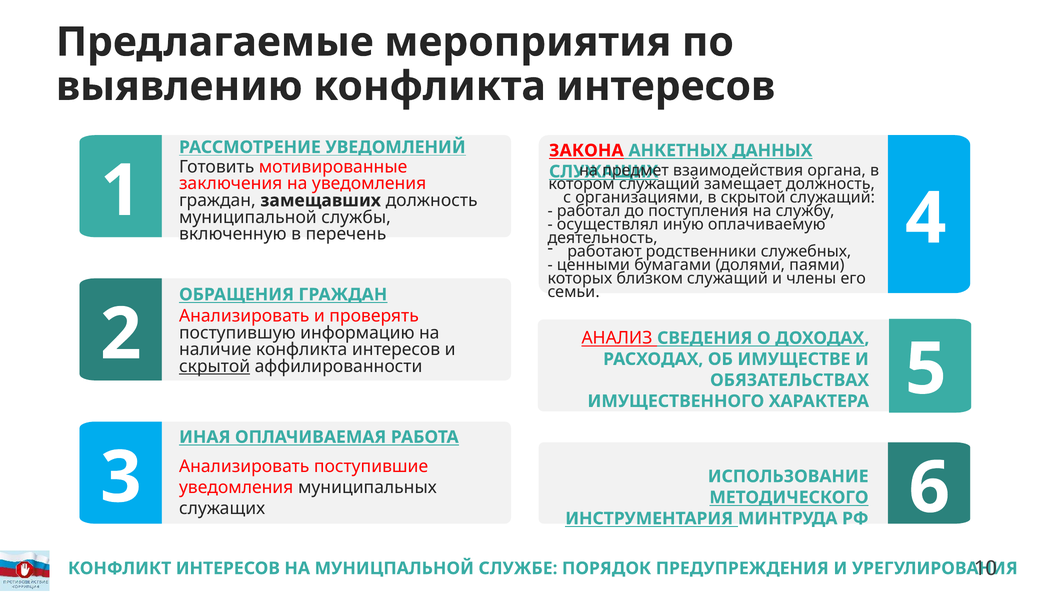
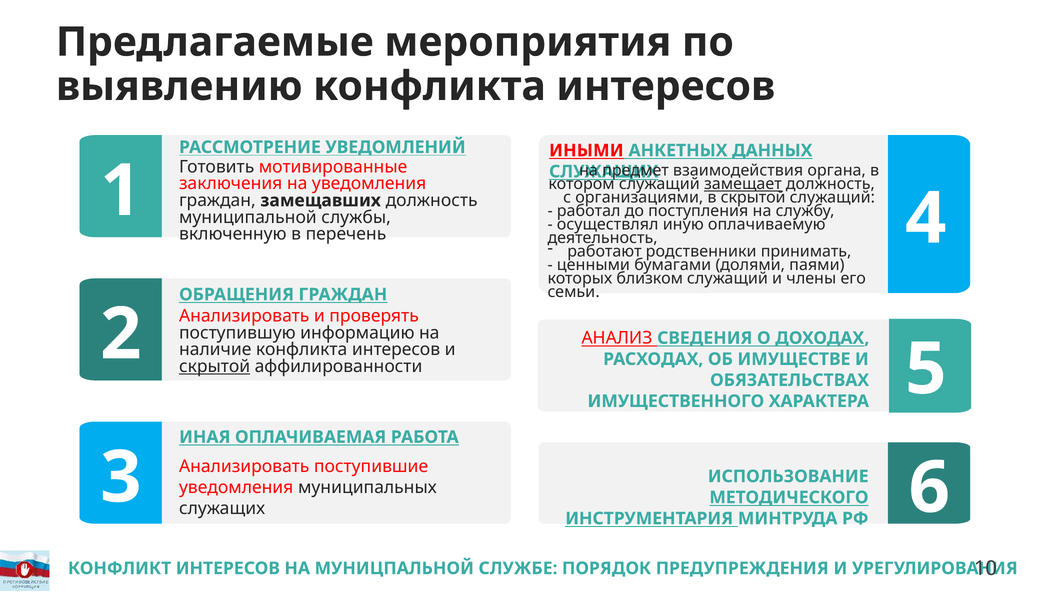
ЗАКОНА: ЗАКОНА -> ИНЫМИ (586, 150)
замещает underline: none -> present (743, 184)
служебных: служебных -> принимать (806, 251)
